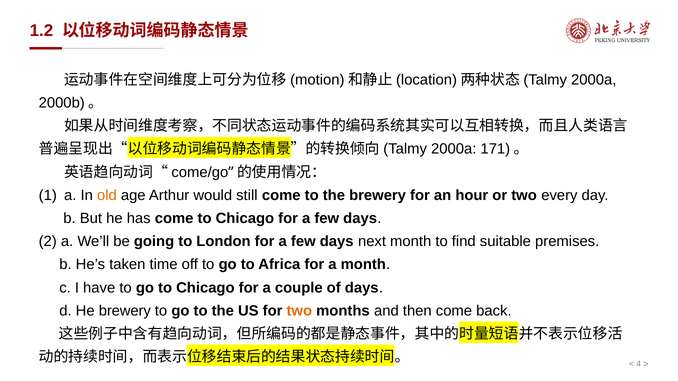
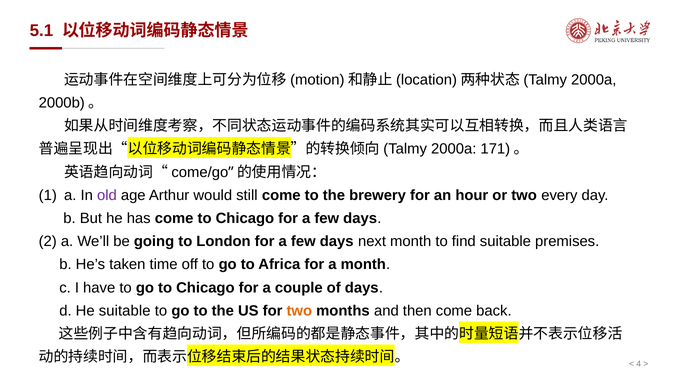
1.2: 1.2 -> 5.1 (41, 31)
old colour: orange -> purple (107, 195)
He brewery: brewery -> suitable (125, 311)
